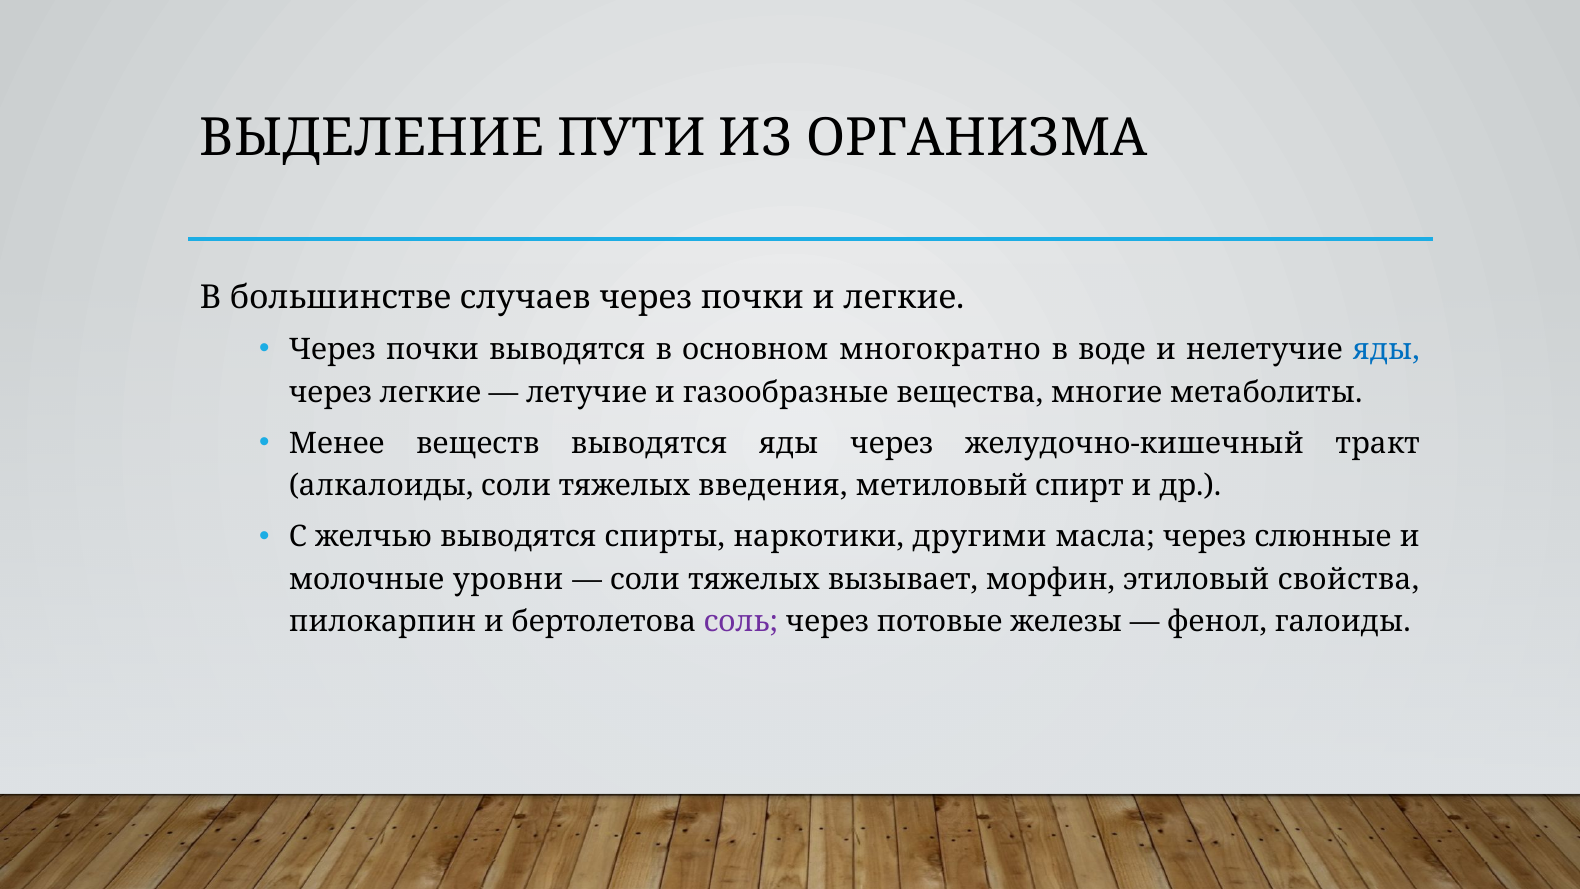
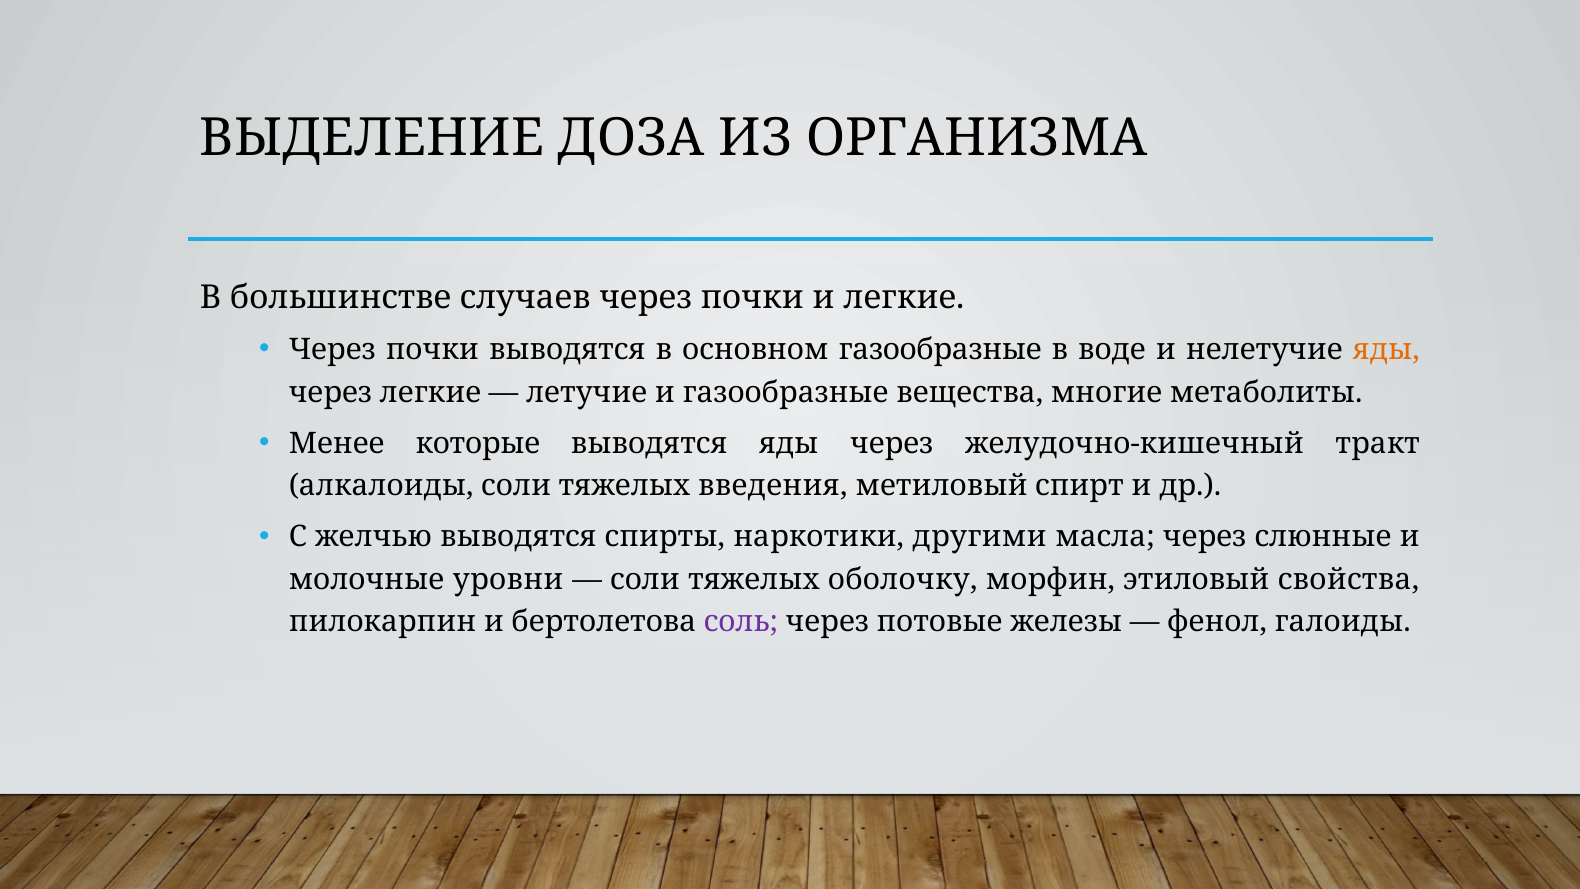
ПУТИ: ПУТИ -> ДОЗА (631, 138)
основном многократно: многократно -> газообразные (940, 350)
яды colour: blue -> orange (1386, 350)
веществ: веществ -> которые (478, 443)
вызывает: вызывает -> оболочку (903, 579)
